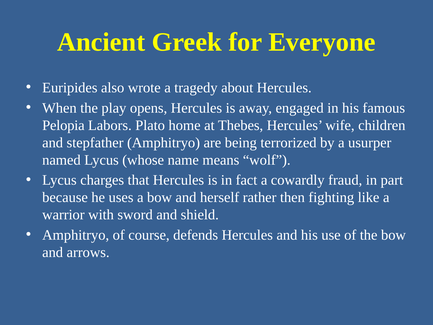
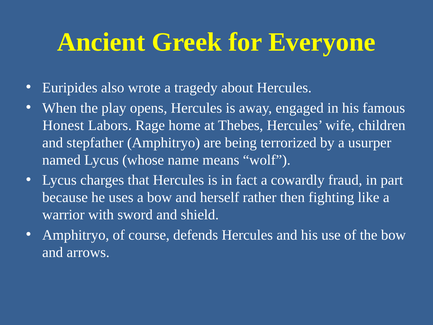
Pelopia: Pelopia -> Honest (63, 125)
Plato: Plato -> Rage (150, 125)
